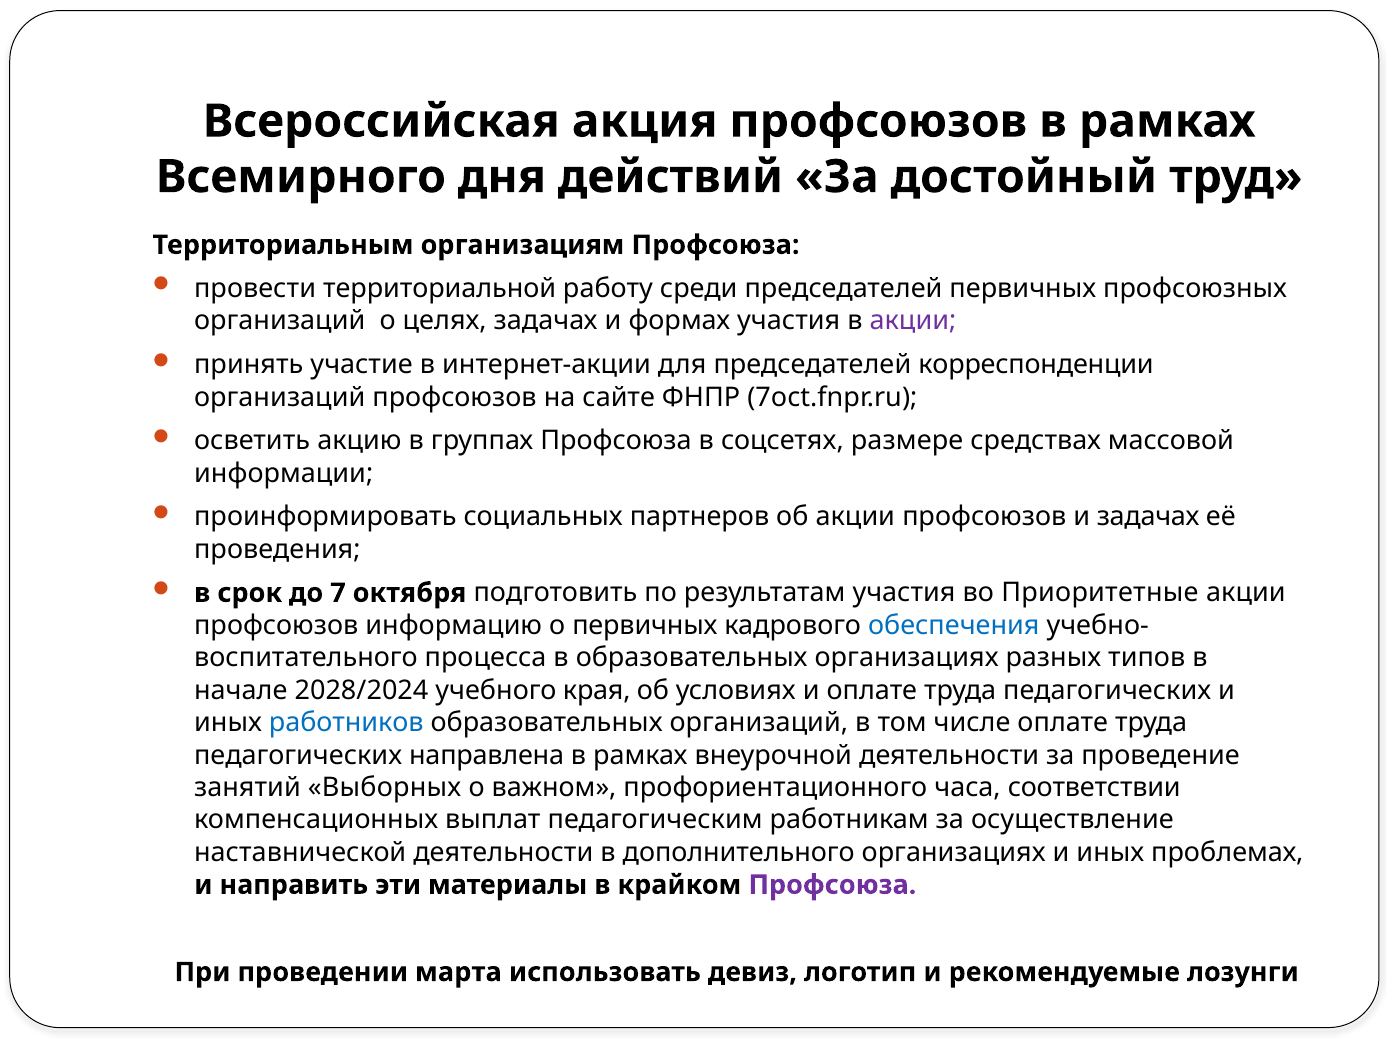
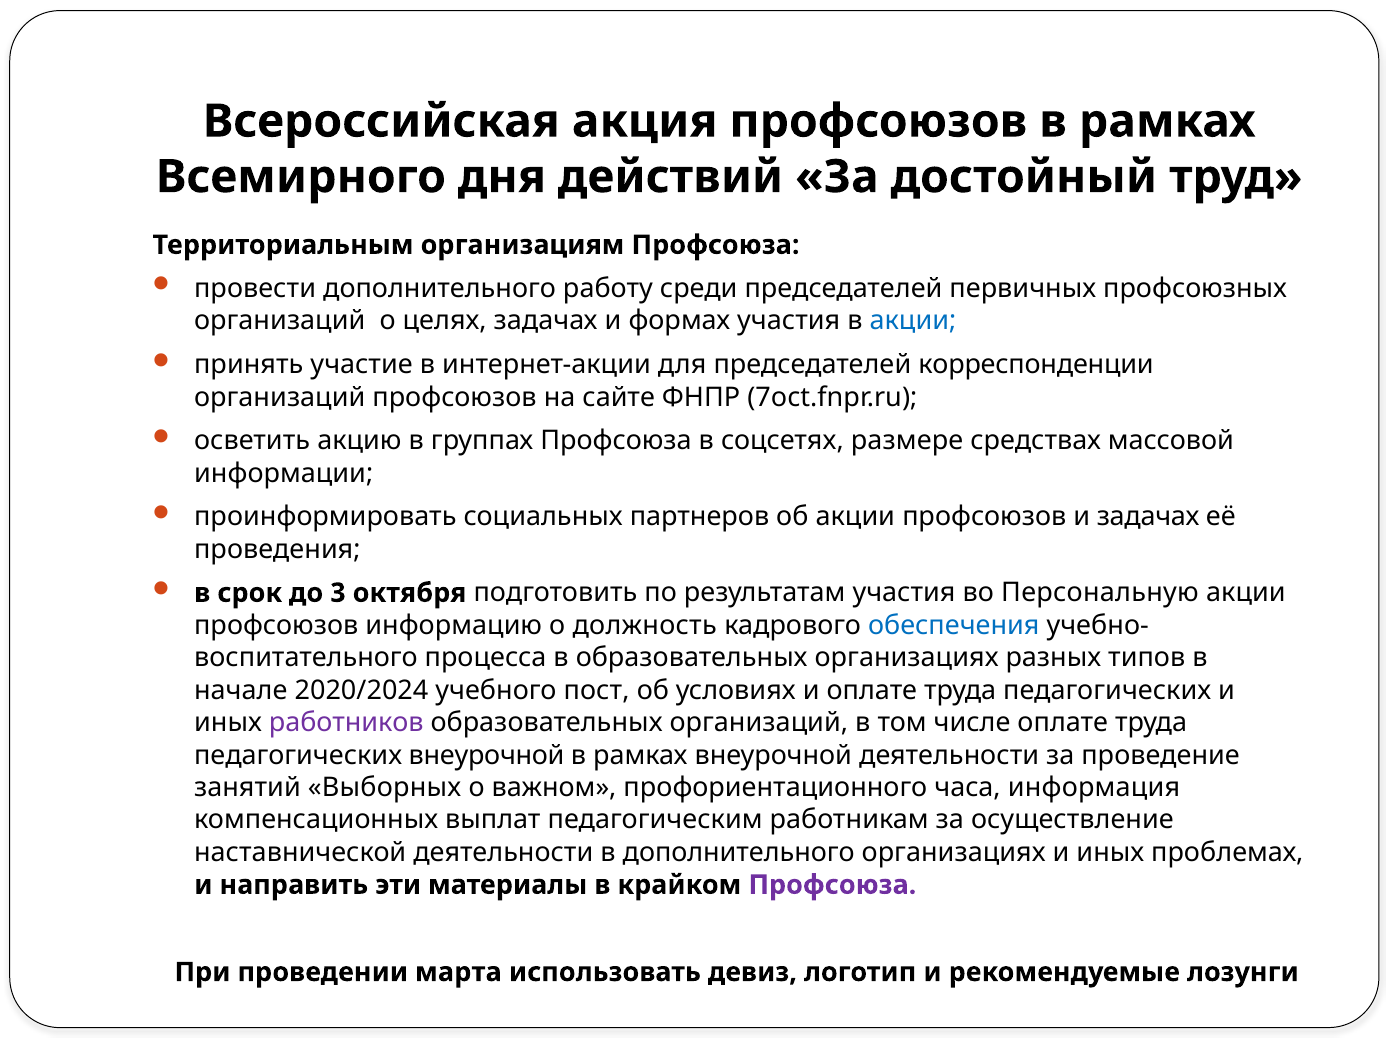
провести территориальной: территориальной -> дополнительного (440, 289)
акции colour: purple -> blue (913, 321)
7: 7 -> 3 (338, 593)
Приоритетные: Приоритетные -> Персональную (1100, 593)
о первичных: первичных -> должность (645, 625)
2028/2024: 2028/2024 -> 2020/2024 (361, 690)
края: края -> пост (597, 690)
работников colour: blue -> purple (346, 722)
педагогических направлена: направлена -> внеурочной (487, 755)
соответствии: соответствии -> информация (1094, 787)
